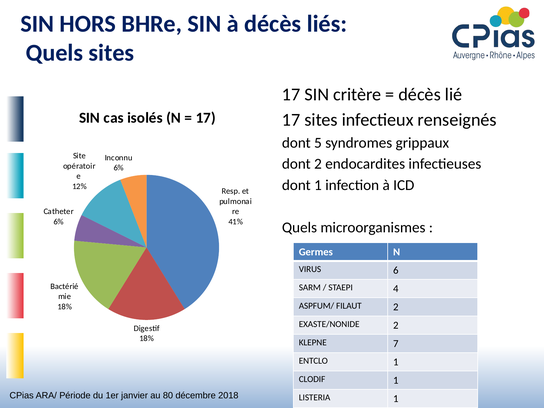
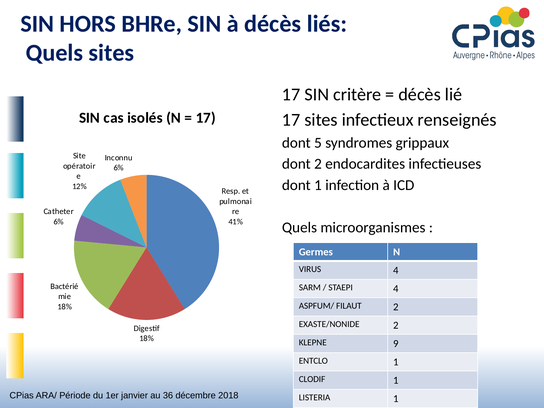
VIRUS 6: 6 -> 4 (396, 270)
7: 7 -> 9 (396, 344)
80: 80 -> 36 (168, 395)
